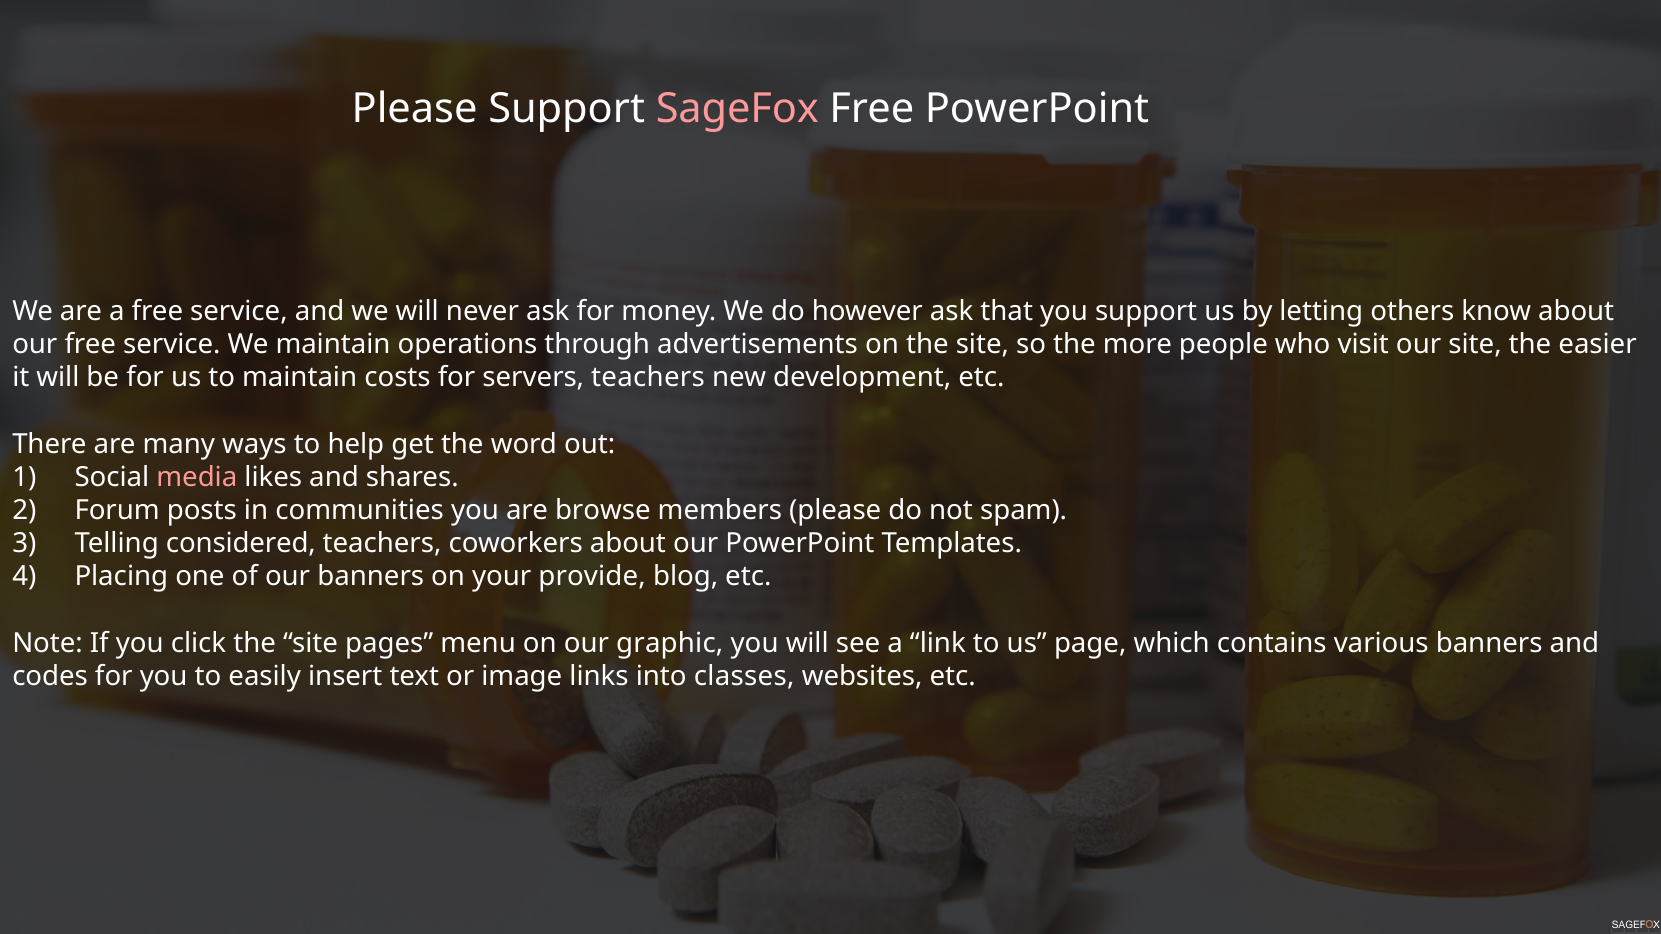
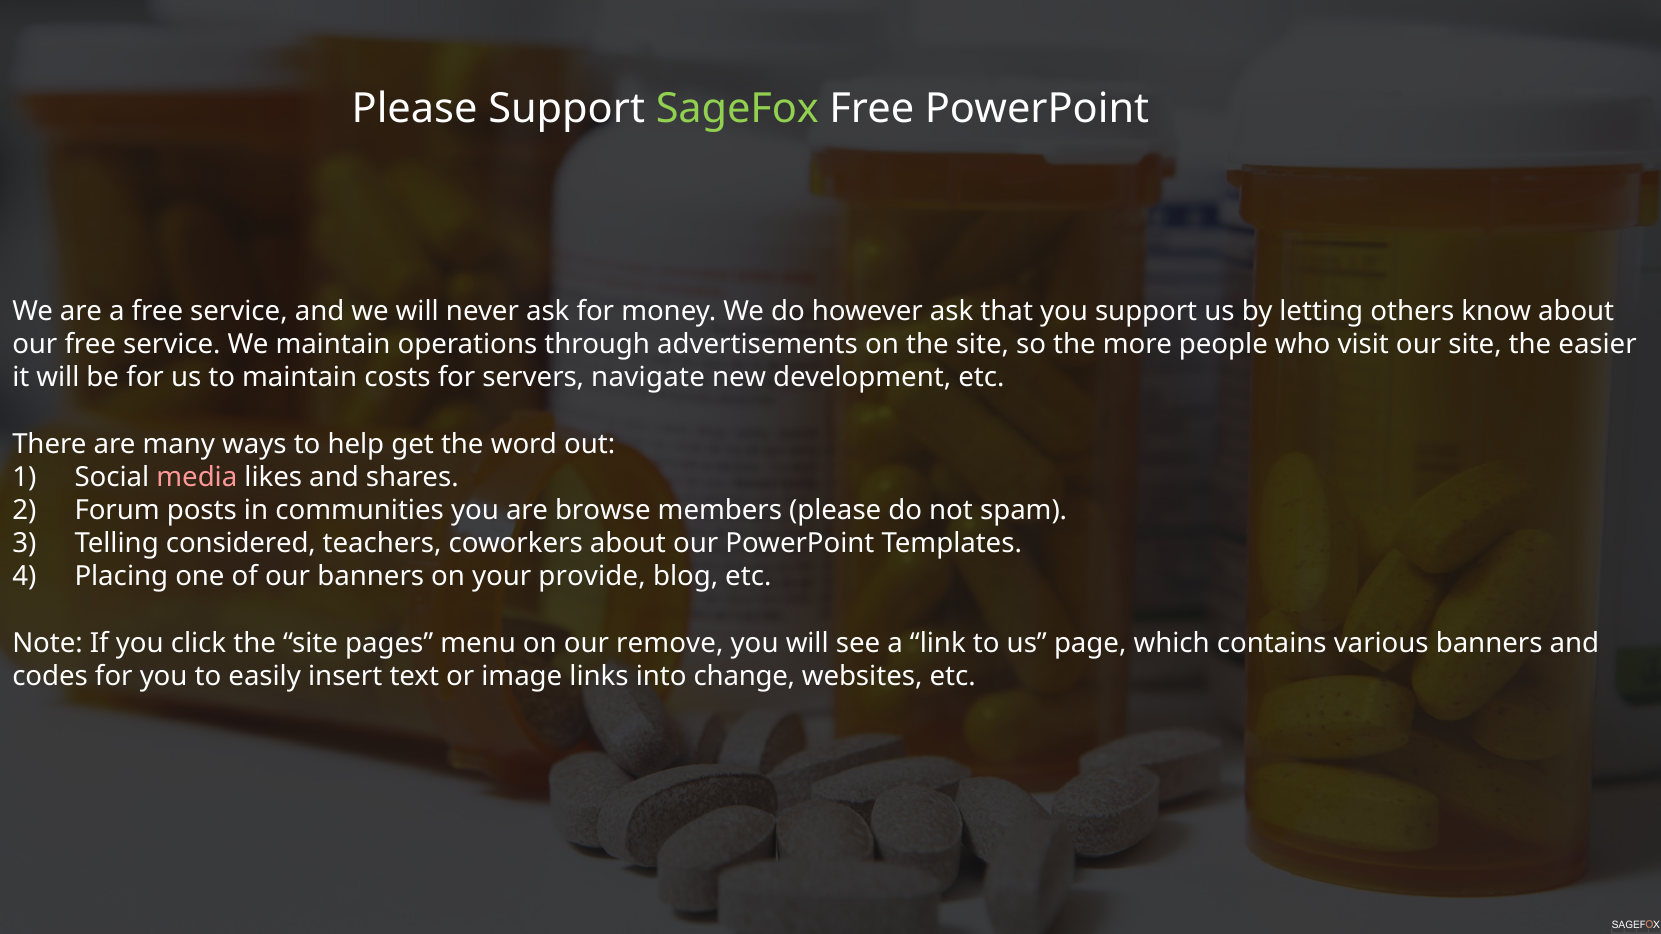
SageFox colour: pink -> light green (737, 109)
servers teachers: teachers -> navigate (648, 378)
graphic: graphic -> remove (670, 643)
classes: classes -> change (744, 677)
